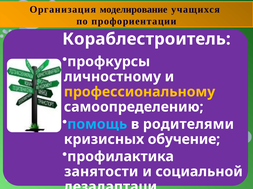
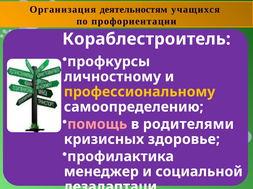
моделирование: моделирование -> деятельностям (134, 9)
помощь colour: light blue -> pink (97, 125)
обучение: обучение -> здоровье (184, 140)
занятости: занятости -> менеджер (101, 172)
